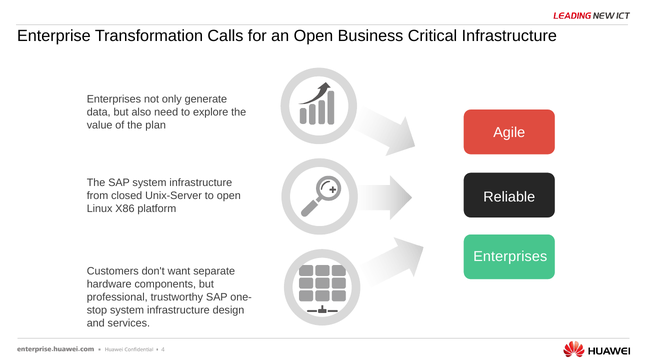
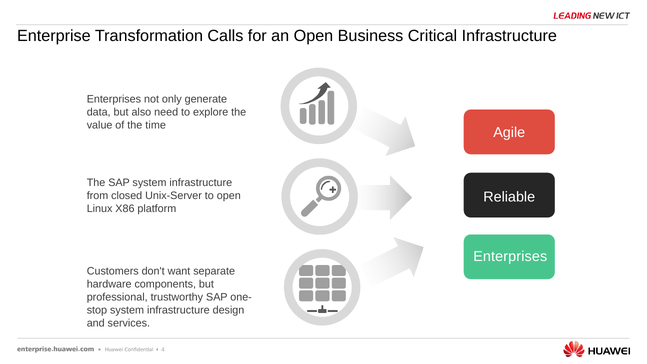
plan: plan -> time (156, 125)
